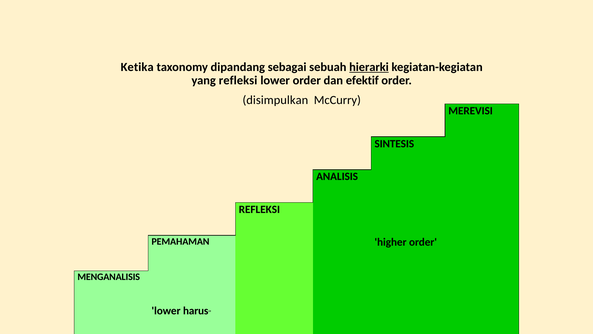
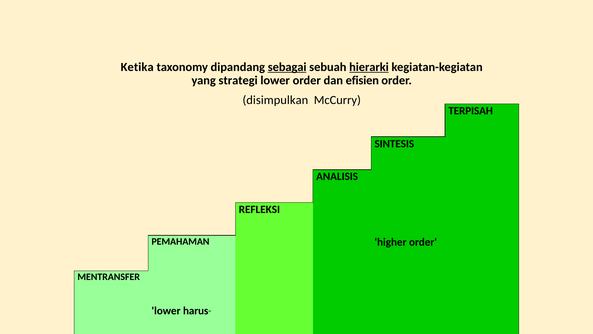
sebagai underline: none -> present (287, 67)
yang refleksi: refleksi -> strategi (238, 80)
efektif: efektif -> efisien (362, 80)
MEREVISI: MEREVISI -> TERPISAH (471, 111)
MENGANALISIS: MENGANALISIS -> MENTRANSFER (109, 277)
